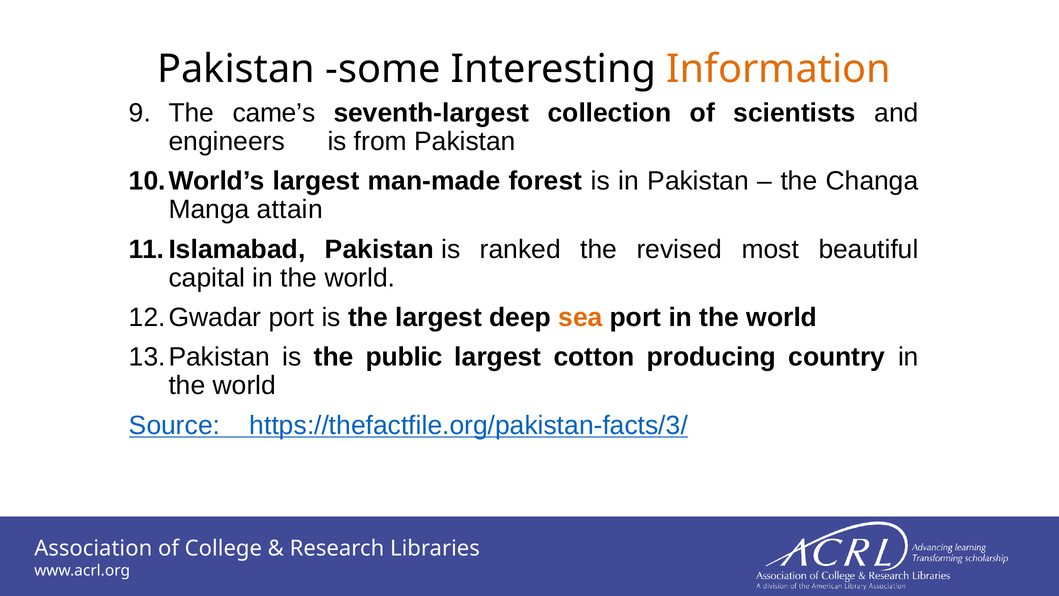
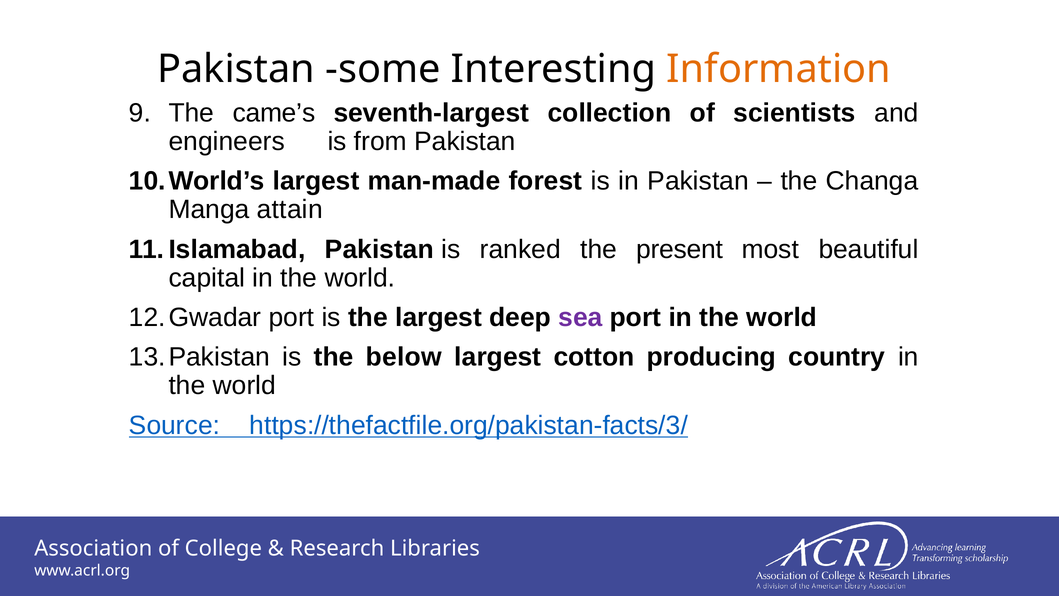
revised: revised -> present (679, 249)
sea colour: orange -> purple (580, 317)
public: public -> below (404, 357)
